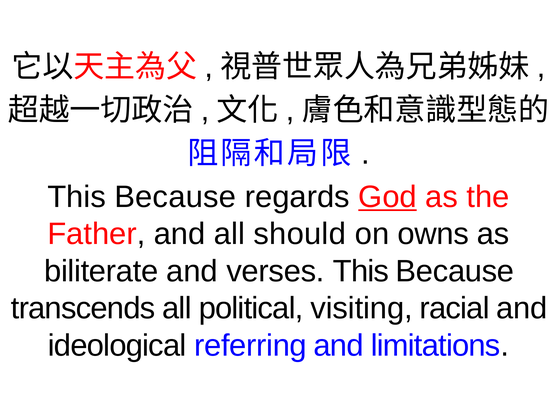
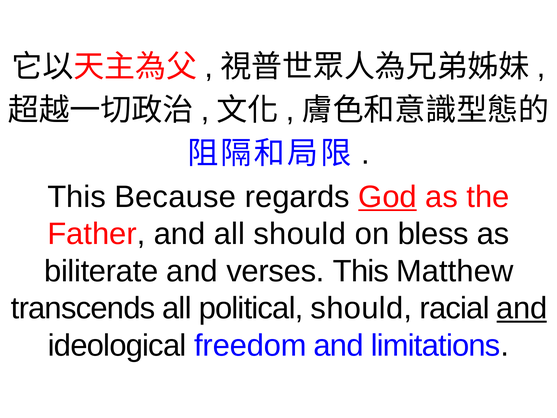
owns: owns -> bless (433, 234)
Because: Because -> Matthew (455, 271)
political visiting: visiting -> should (361, 308)
and underline: none -> present (522, 308)
referring: referring -> freedom (250, 345)
